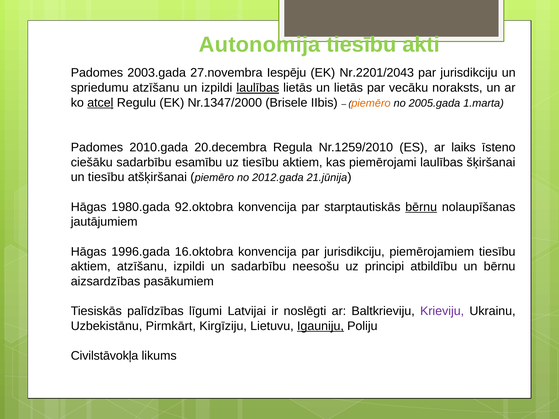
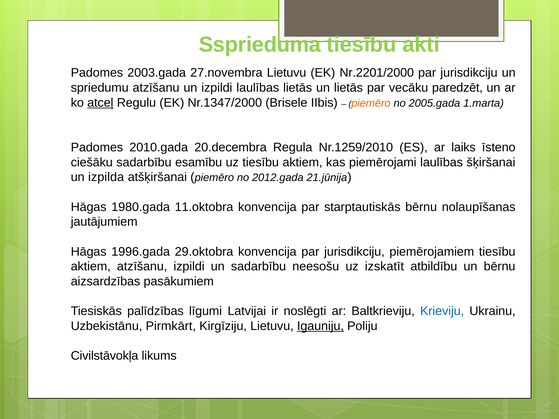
Autonomija: Autonomija -> Ssprieduma (260, 45)
27.novembra Iespēju: Iespēju -> Lietuvu (287, 73)
Nr.2201/2043: Nr.2201/2043 -> Nr.2201/2000 (377, 73)
laulības underline: present -> none (258, 88)
noraksts: noraksts -> paredzēt (457, 88)
un tiesību: tiesību -> izpilda (106, 177)
92.oktobra: 92.oktobra -> 11.oktobra (204, 207)
bērnu underline: present -> none (421, 207)
16.oktobra: 16.oktobra -> 29.oktobra (204, 252)
principi: principi -> izskatīt (384, 267)
Krieviju colour: purple -> blue (442, 311)
